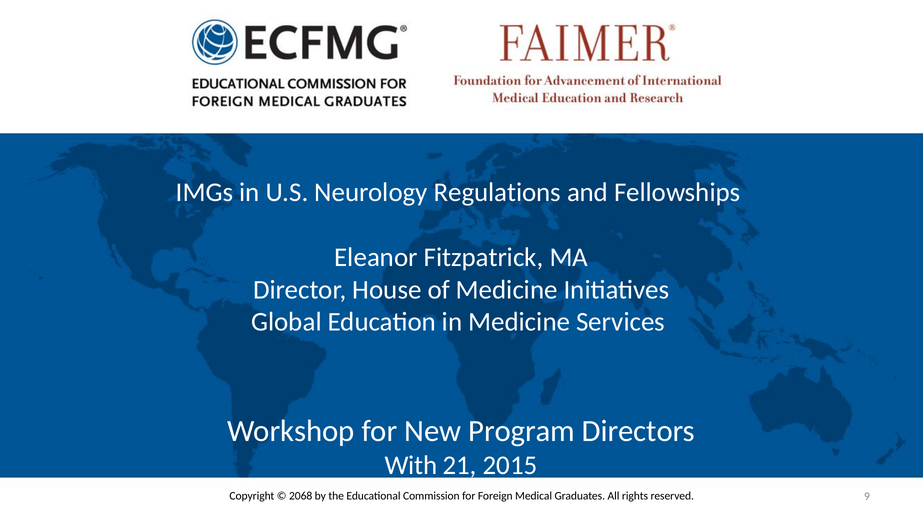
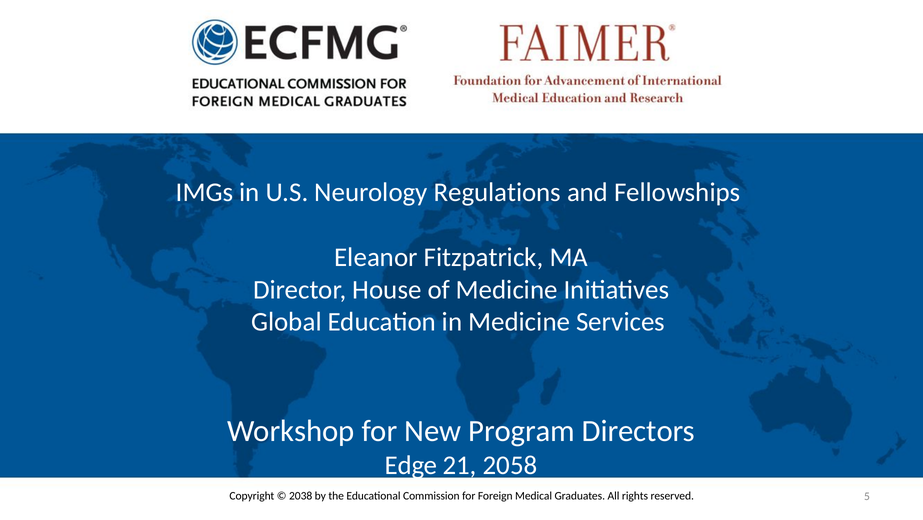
With: With -> Edge (411, 465)
2015: 2015 -> 2058 (510, 465)
2068: 2068 -> 2038 (301, 496)
9: 9 -> 5 (867, 496)
